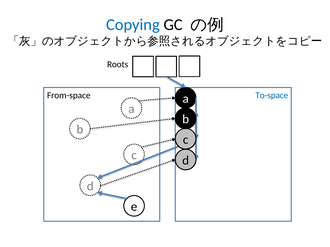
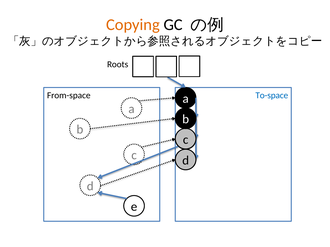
Copying colour: blue -> orange (133, 25)
